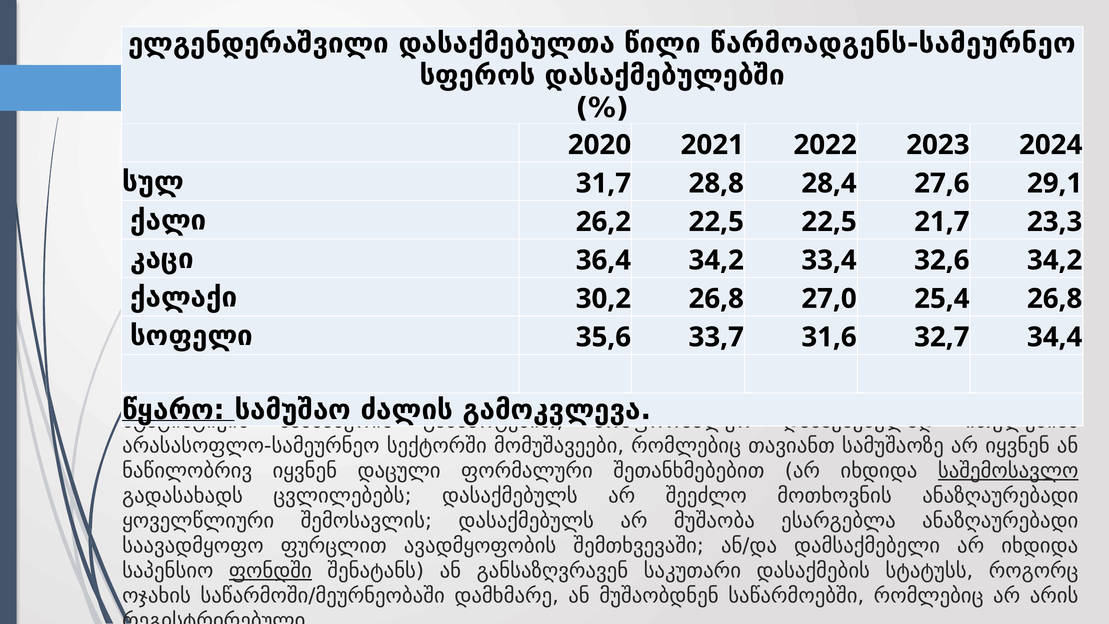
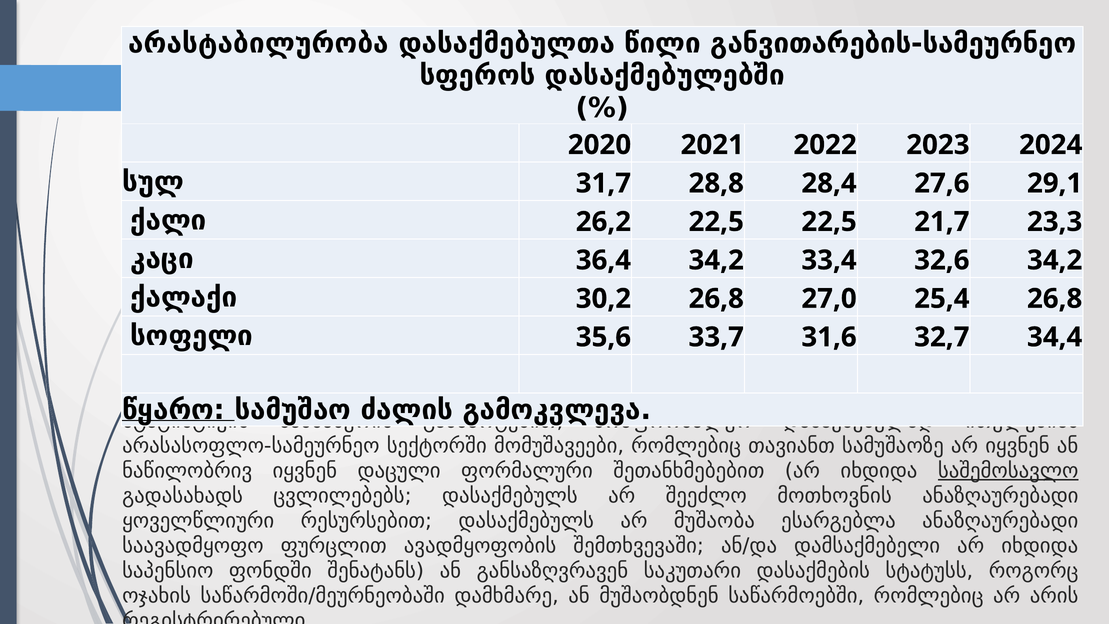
ელგენდერაშვილი: ელგენდერაშვილი -> არასტაბილურობა (258, 43)
წარმოადგენს-სამეურნეო: წარმოადგენს-სამეურნეო -> განვითარების-სამეურნეო (893, 43)
შემოსავლის: შემოსავლის -> რესურსებით (366, 521)
ფონდში underline: present -> none (270, 571)
